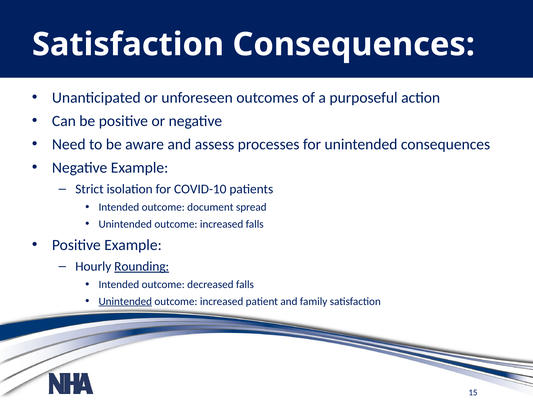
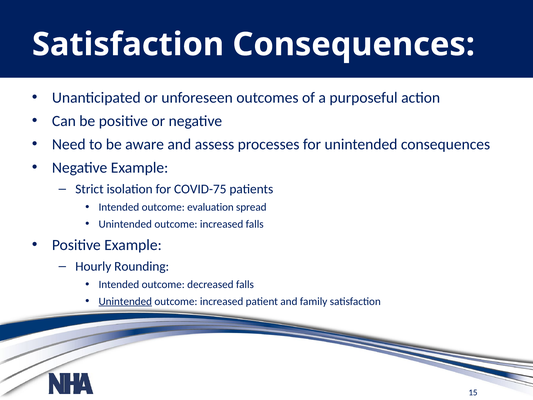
COVID-10: COVID-10 -> COVID-75 (200, 189)
document: document -> evaluation (210, 207)
Rounding underline: present -> none (142, 266)
